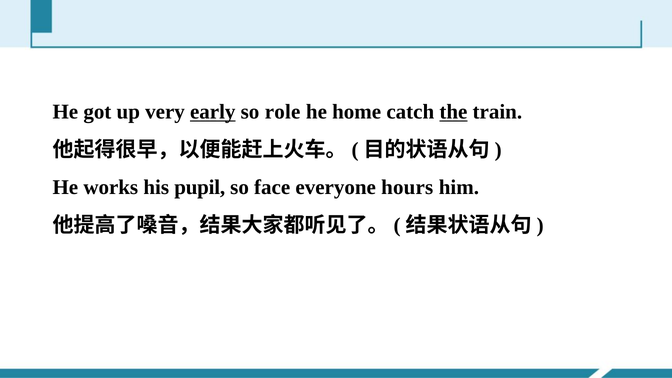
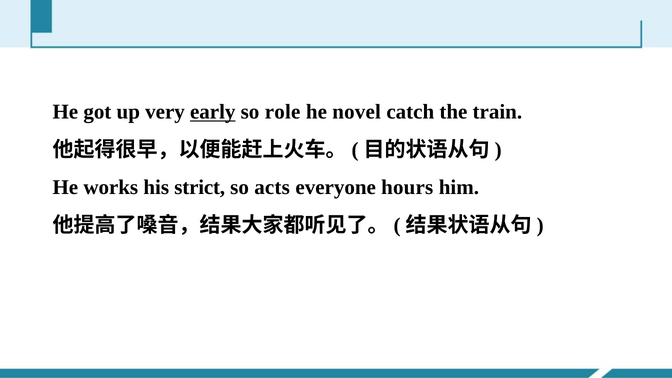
home: home -> novel (357, 112)
the underline: present -> none (453, 112)
pupil: pupil -> strict (200, 188)
face: face -> acts (272, 188)
